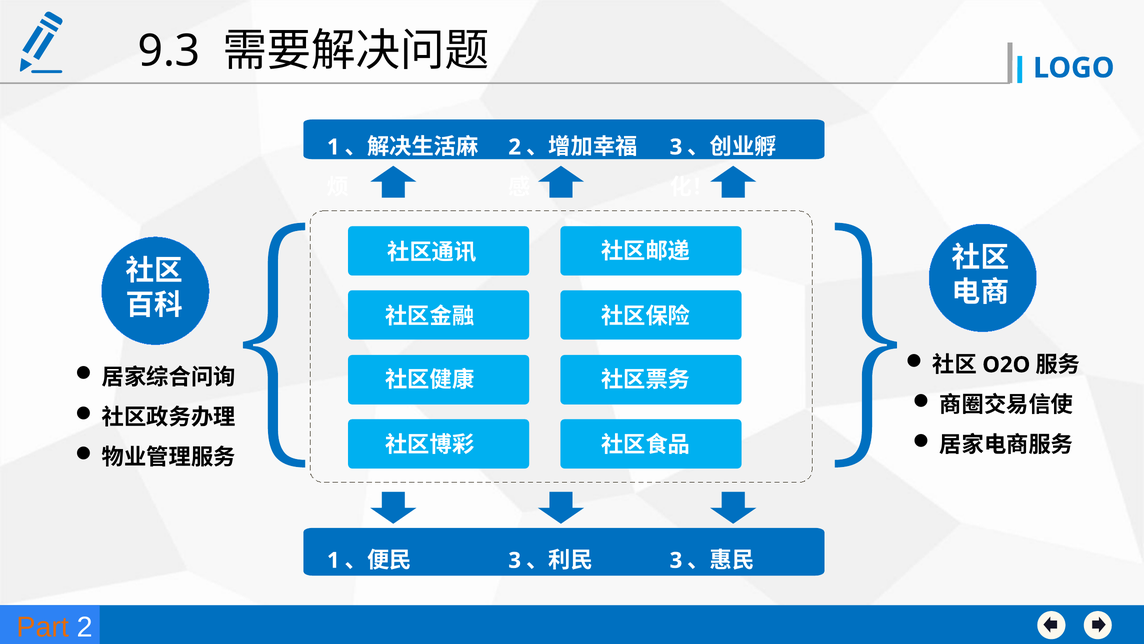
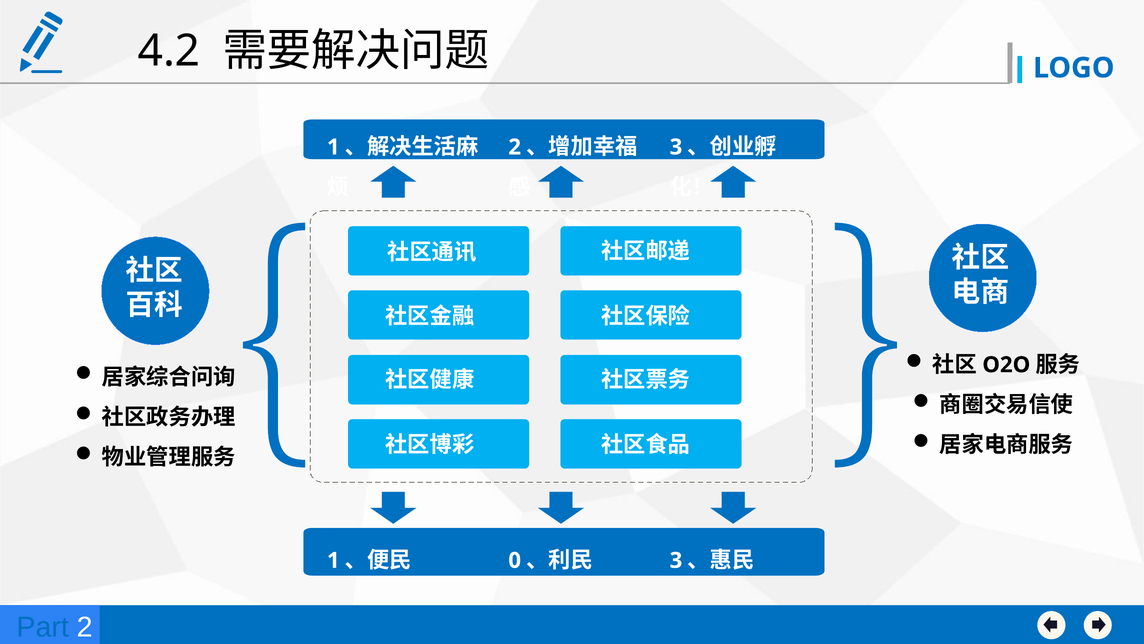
9.3: 9.3 -> 4.2 (169, 51)
3: 3 -> 0 (515, 560)
Part colour: orange -> blue (43, 627)
